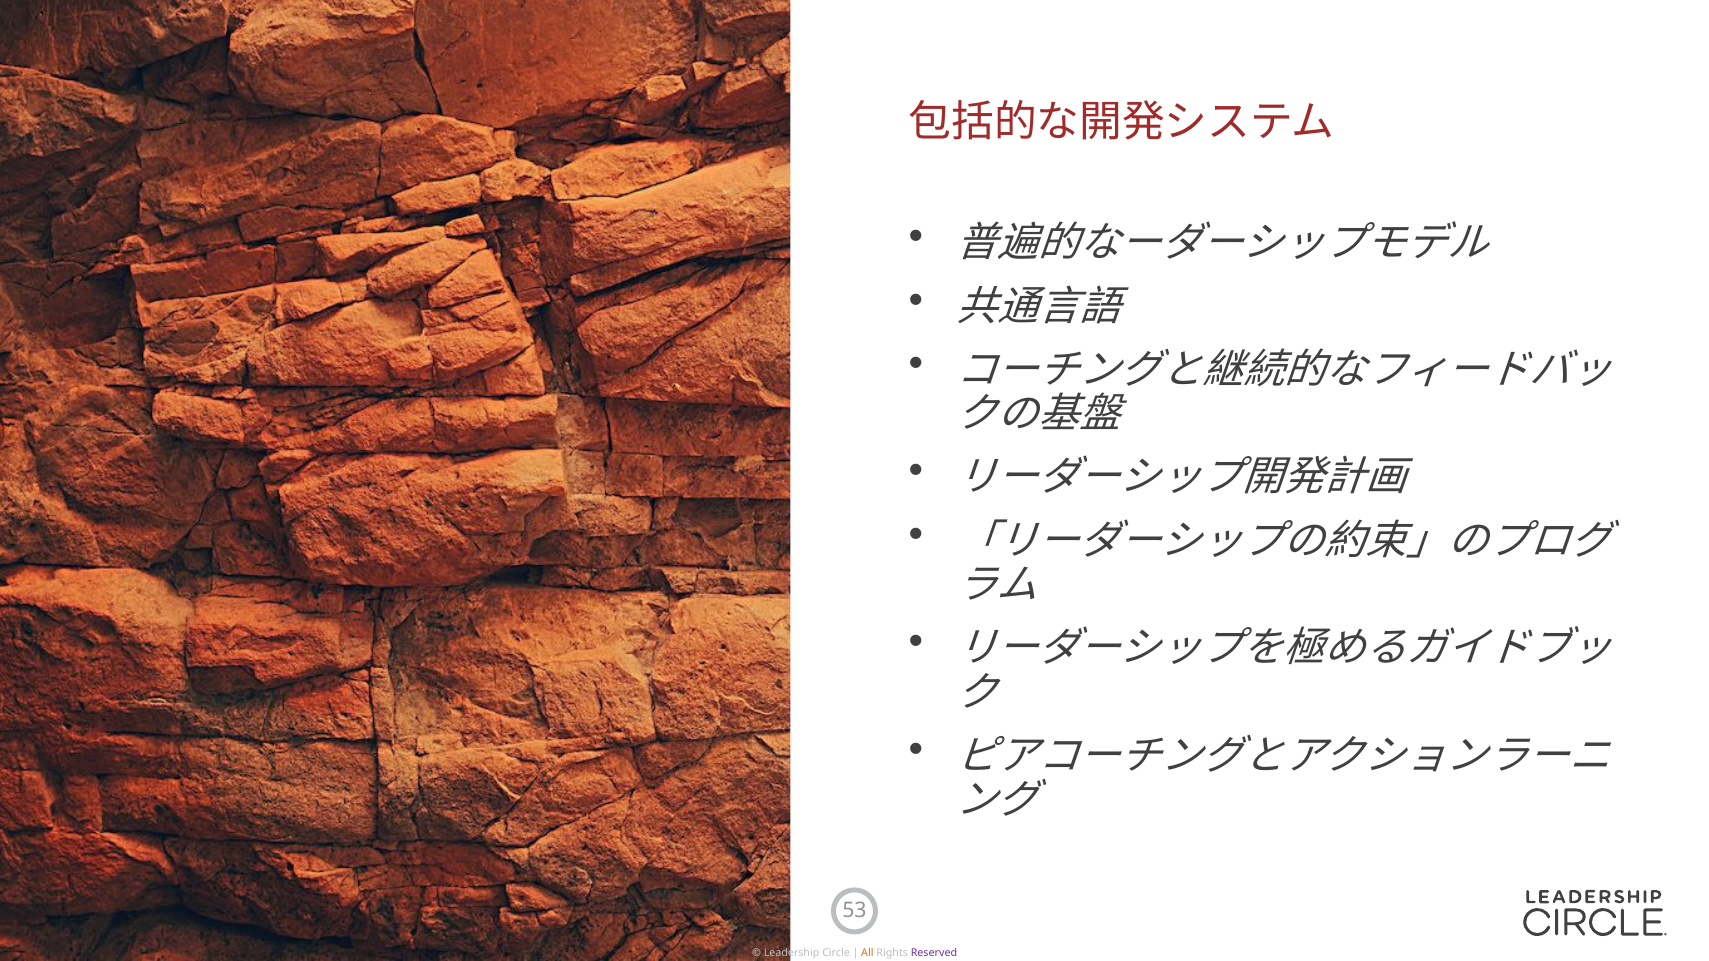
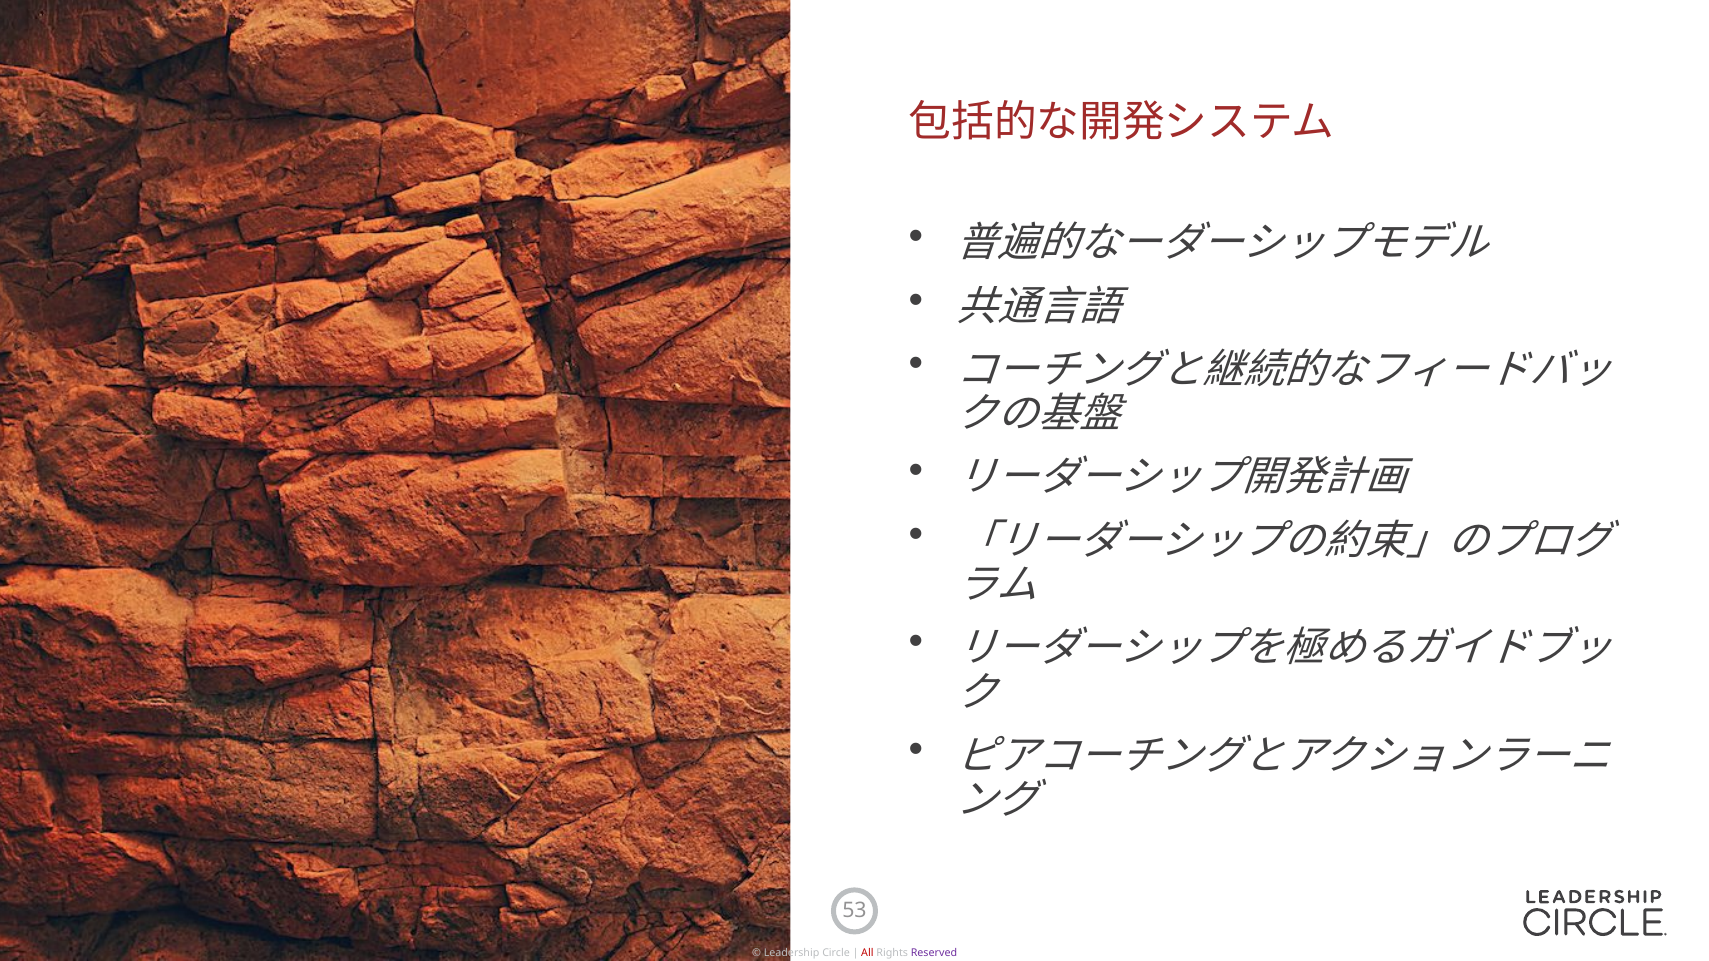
All colour: orange -> red (867, 953)
